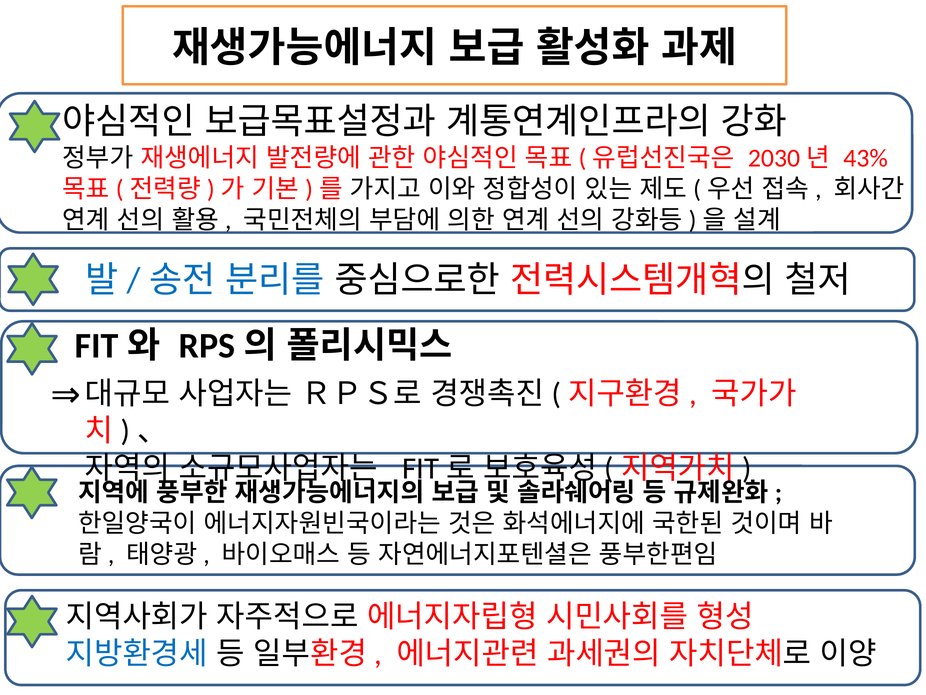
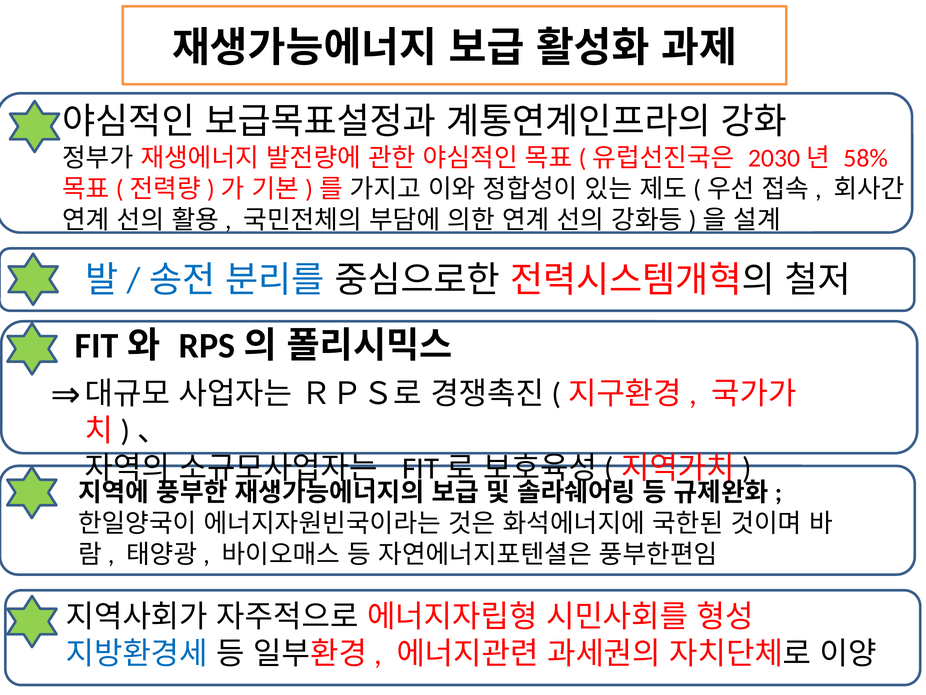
43%: 43% -> 58% (866, 158)
